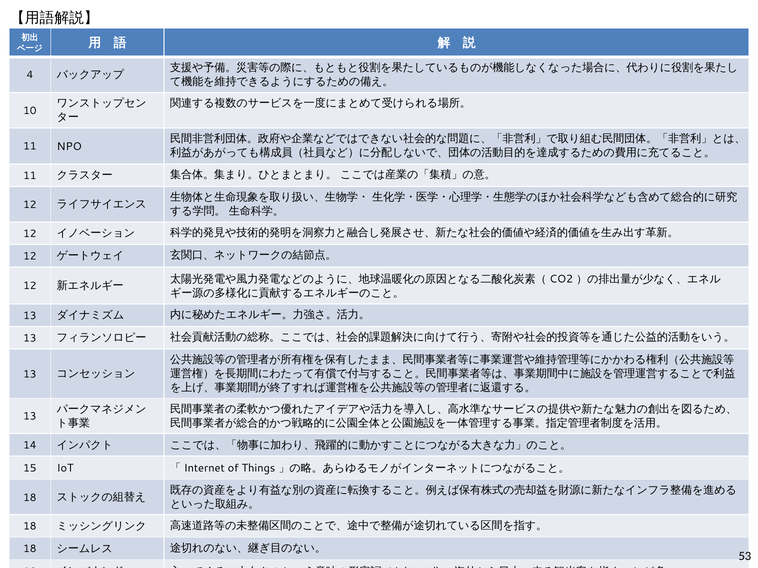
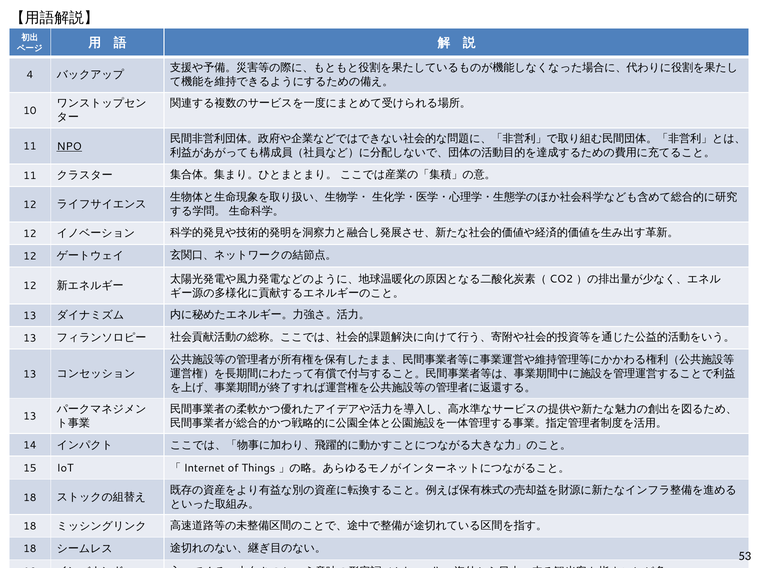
NPO underline: none -> present (69, 147)
